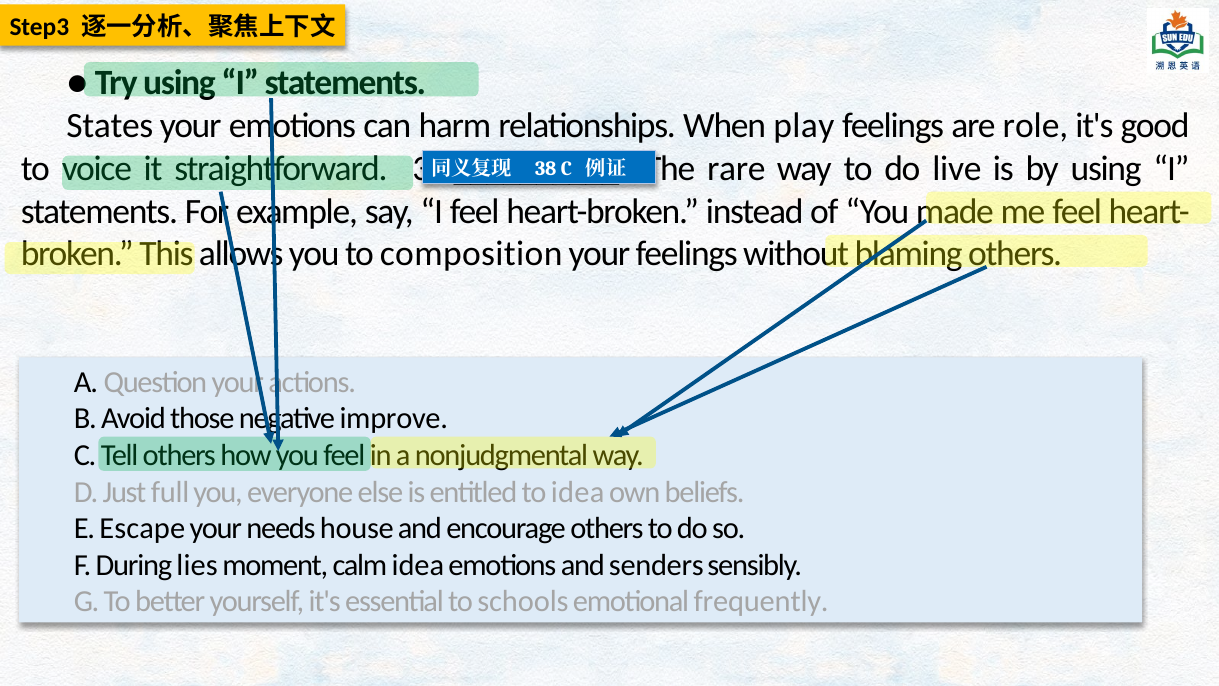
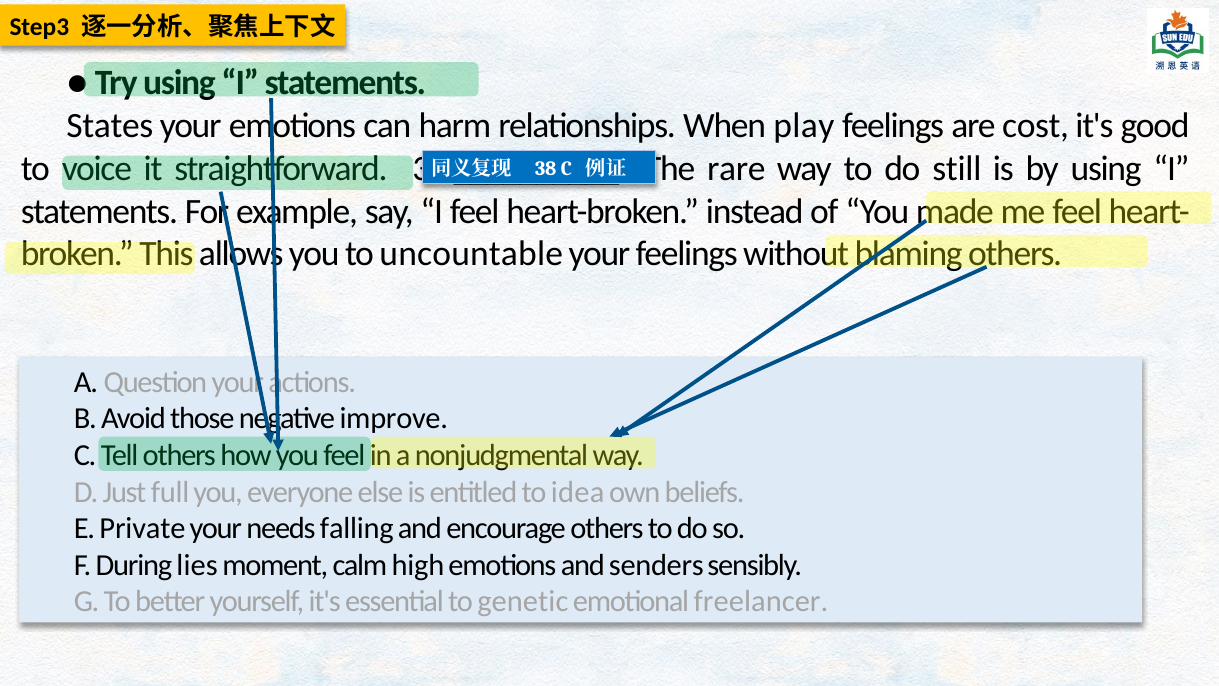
role: role -> cost (1036, 126)
live: live -> still (957, 169)
composition: composition -> uncountable (471, 254)
Escape: Escape -> Private (142, 528)
house: house -> falling (357, 528)
calm idea: idea -> high (418, 565)
schools: schools -> genetic (523, 601)
frequently: frequently -> freelancer (761, 601)
